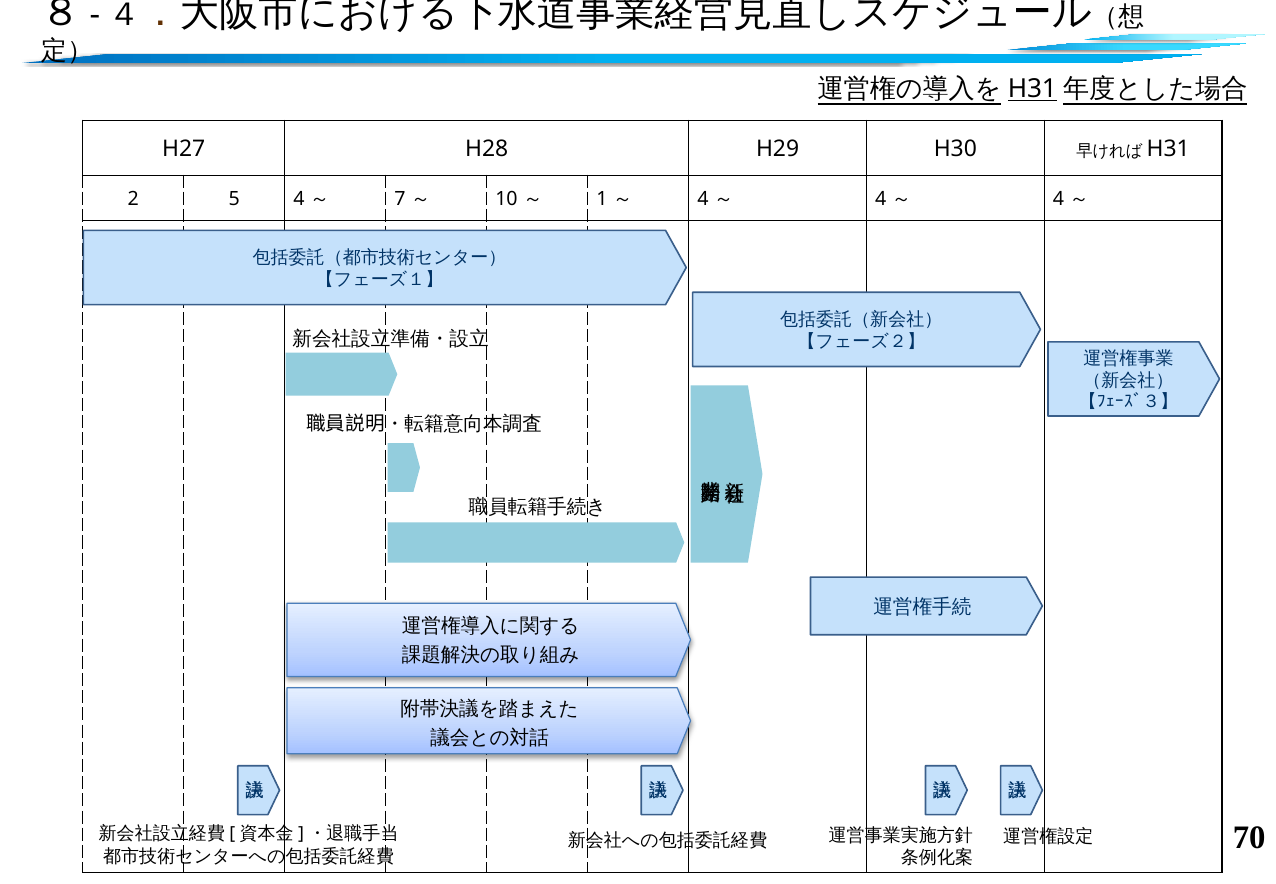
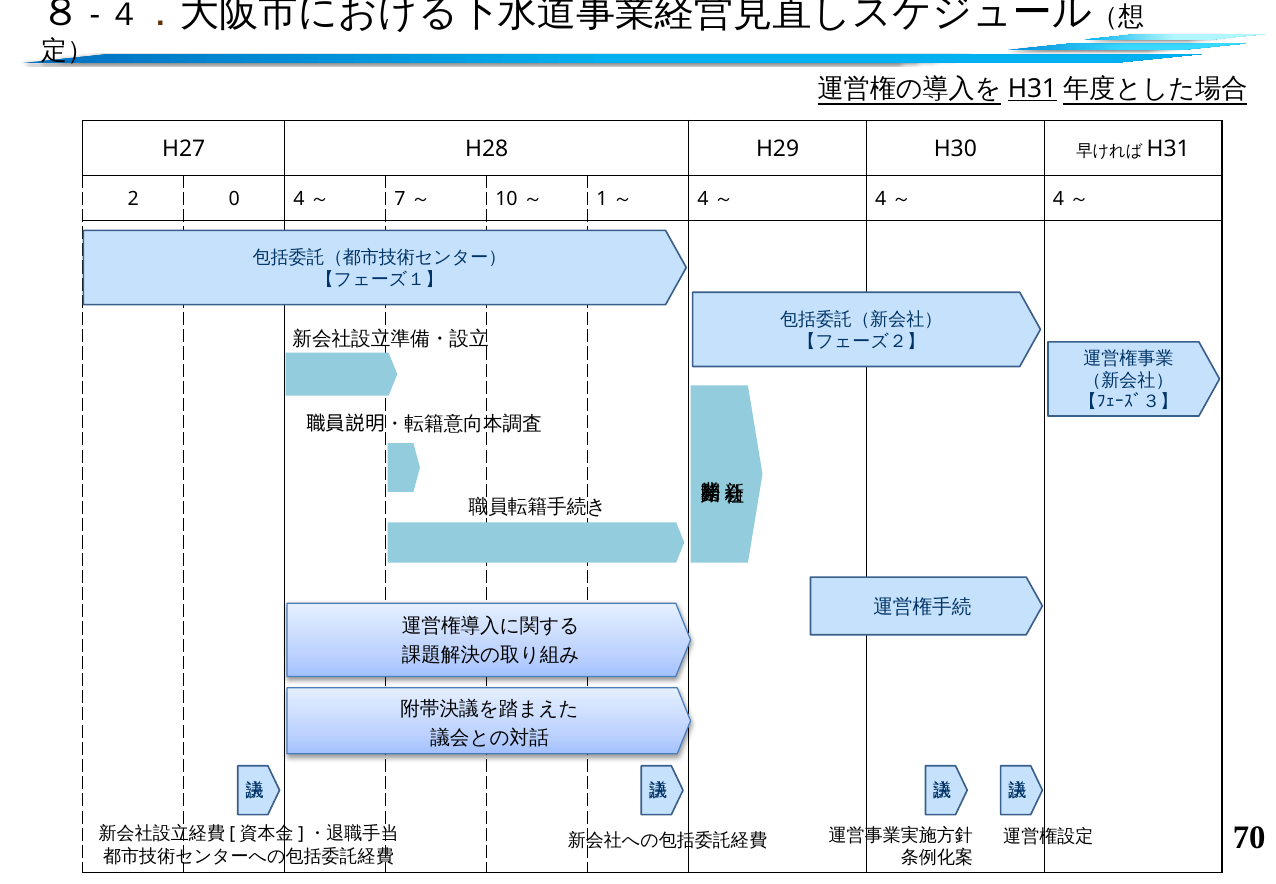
5: 5 -> 0 (234, 199)
